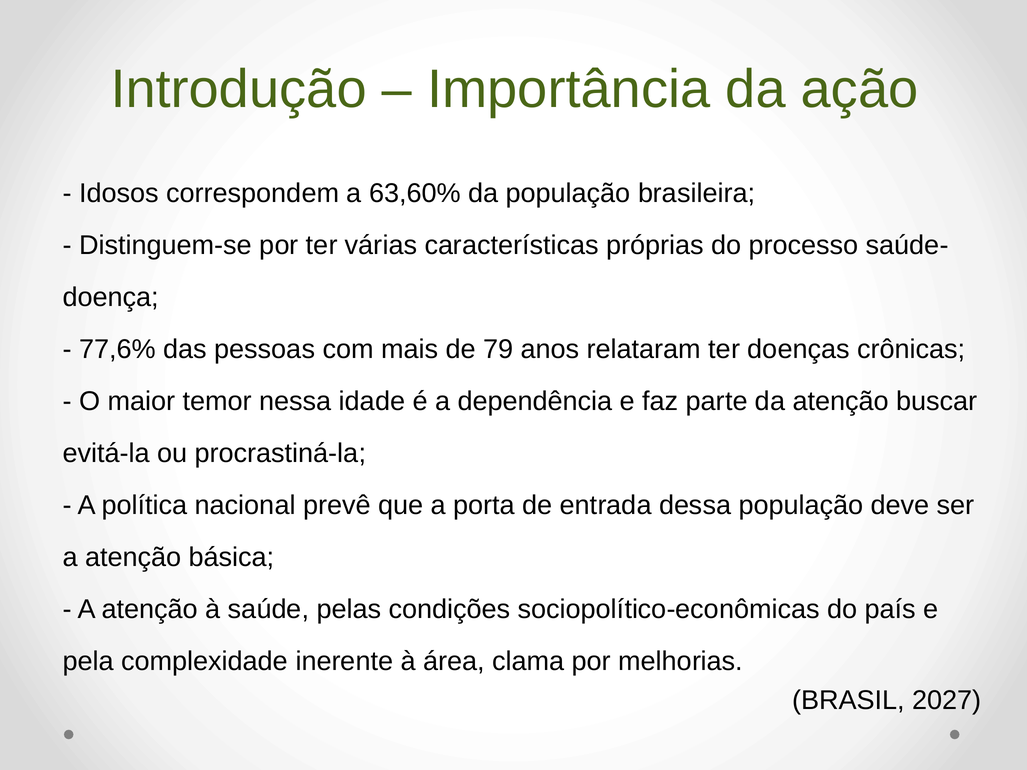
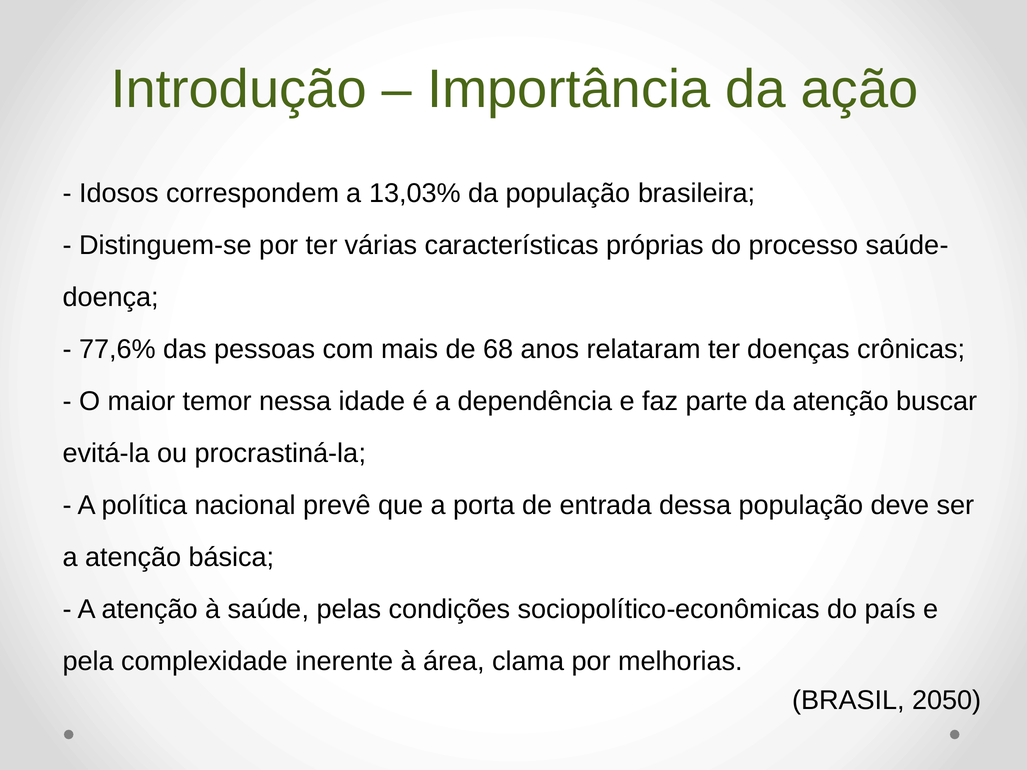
63,60%: 63,60% -> 13,03% (415, 193)
79: 79 -> 68 (498, 349)
2027: 2027 -> 2050 (947, 701)
